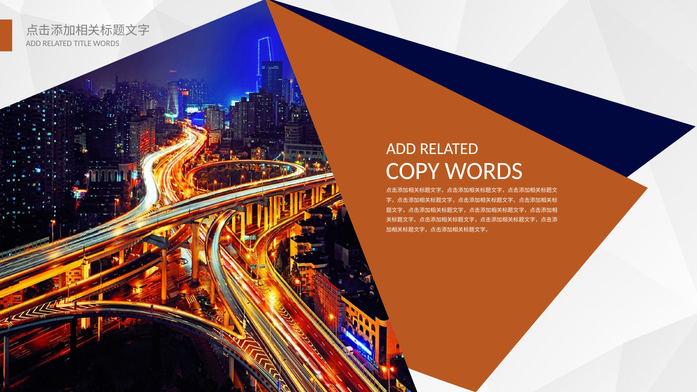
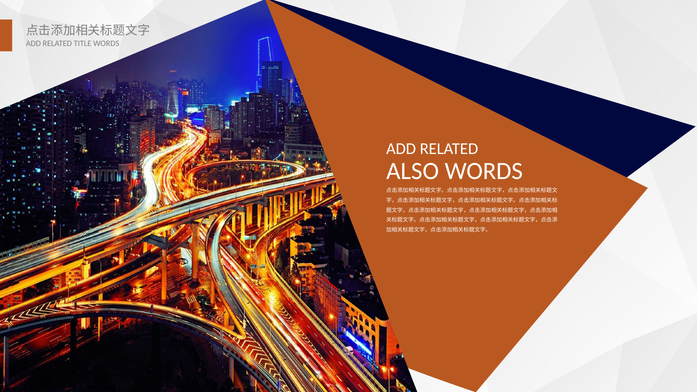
COPY: COPY -> ALSO (413, 171)
